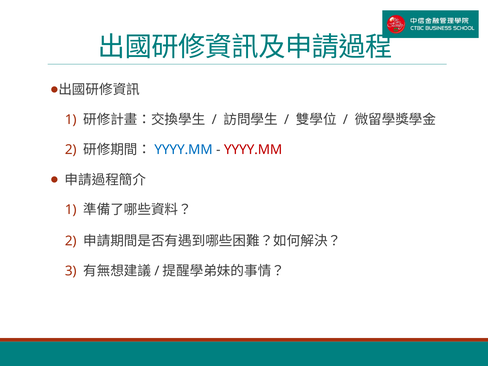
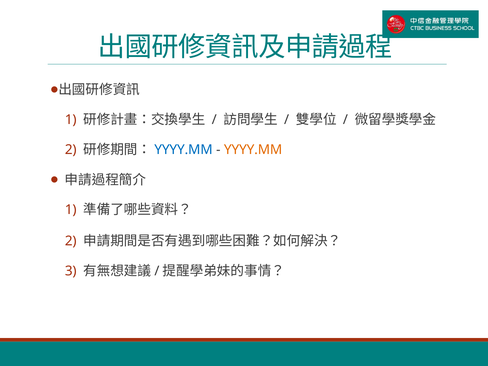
YYYY.MM colour: red -> orange (253, 150)
